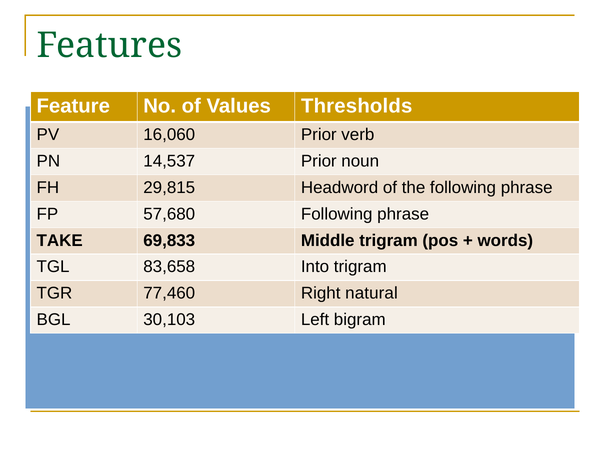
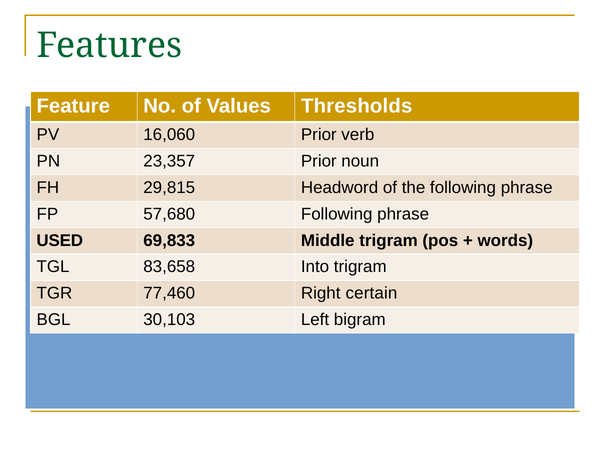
14,537: 14,537 -> 23,357 (169, 161)
TAKE: TAKE -> USED (60, 241)
natural: natural -> certain (371, 294)
